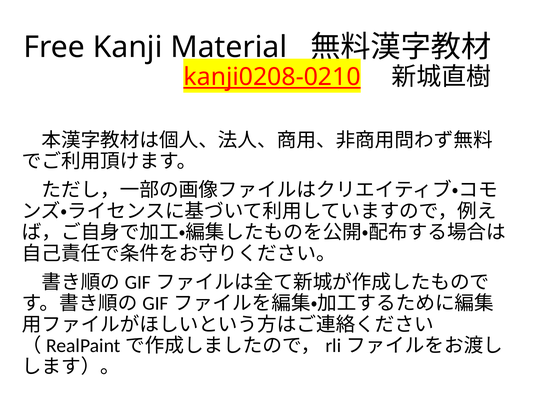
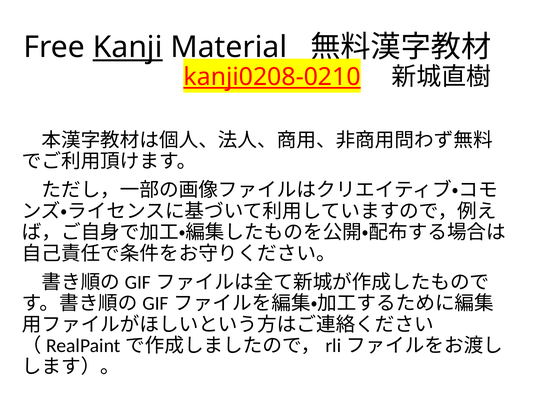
Kanji underline: none -> present (128, 47)
